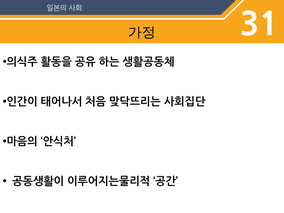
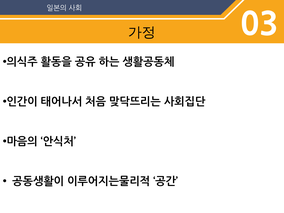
31: 31 -> 03 (259, 25)
